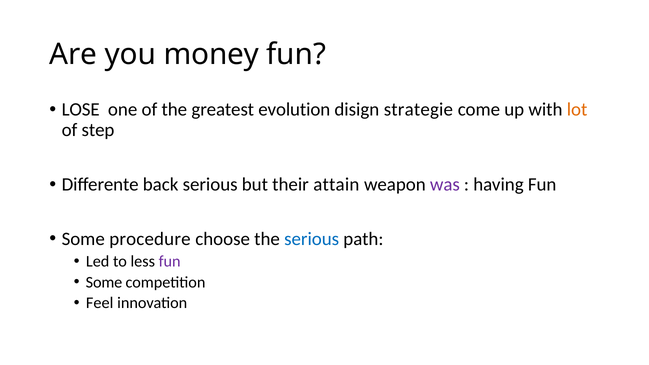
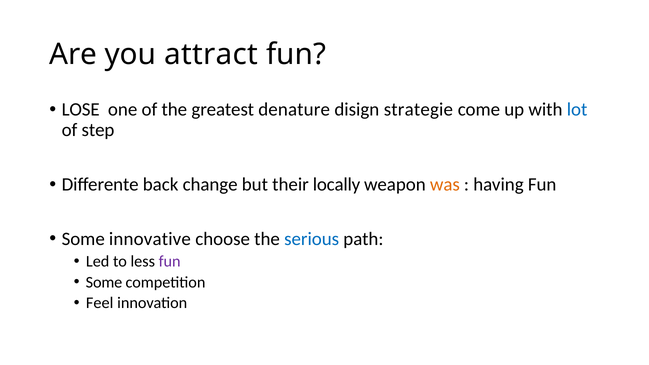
money: money -> attract (211, 55)
evolution: evolution -> denature (294, 110)
lot colour: orange -> blue (577, 110)
back serious: serious -> change (210, 185)
attain: attain -> locally (337, 185)
was colour: purple -> orange (445, 185)
procedure: procedure -> innovative (150, 239)
